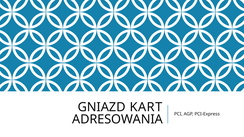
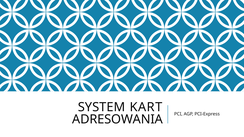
GNIAZD: GNIAZD -> SYSTEM (102, 107)
